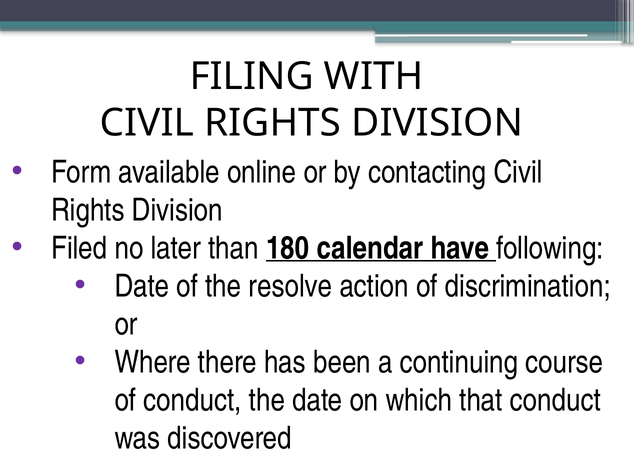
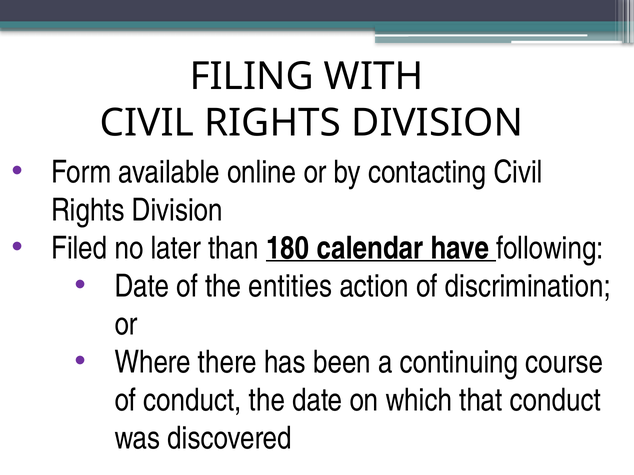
resolve: resolve -> entities (290, 286)
